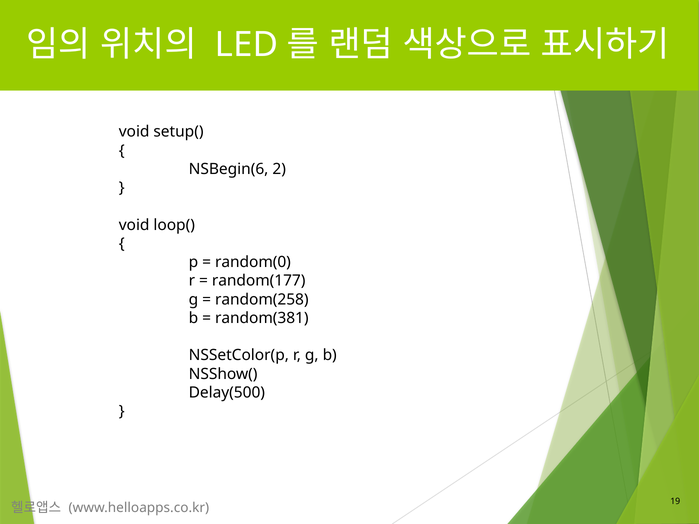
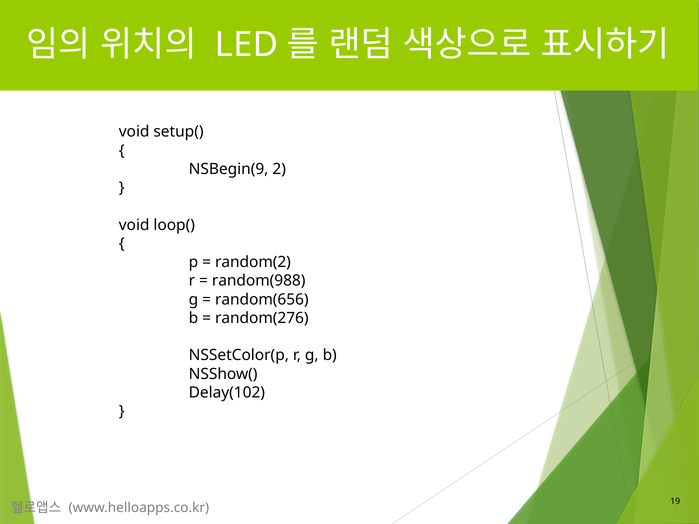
NSBegin(6: NSBegin(6 -> NSBegin(9 (229, 169)
random(0: random(0 -> random(2 (253, 262)
random(177: random(177 -> random(988 (259, 281)
random(258: random(258 -> random(656 (262, 300)
random(381: random(381 -> random(276 (262, 318)
Delay(500: Delay(500 -> Delay(102 (227, 393)
